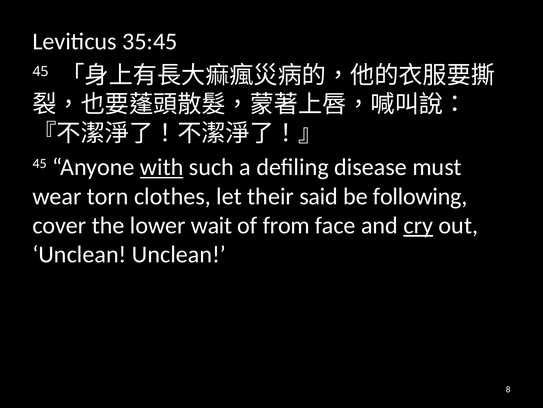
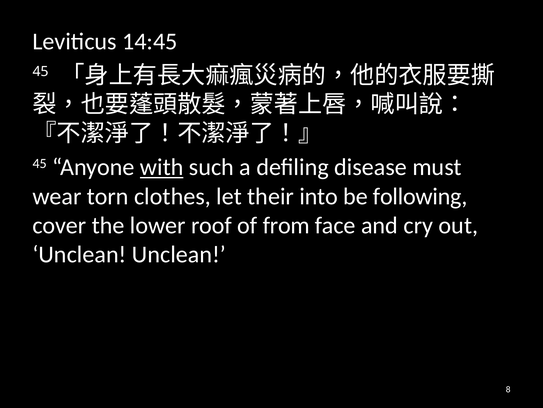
35:45: 35:45 -> 14:45 (150, 42)
said: said -> into (319, 196)
wait: wait -> roof (211, 225)
cry underline: present -> none (418, 225)
